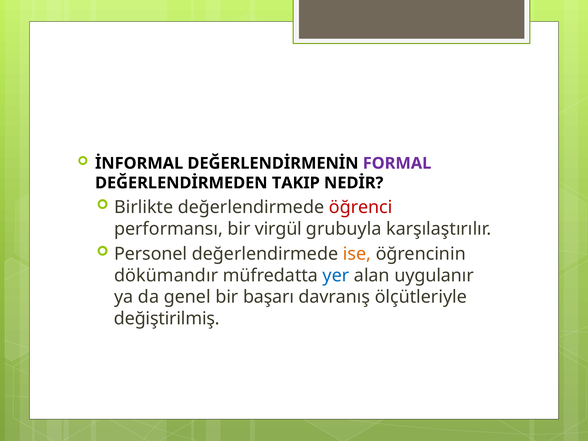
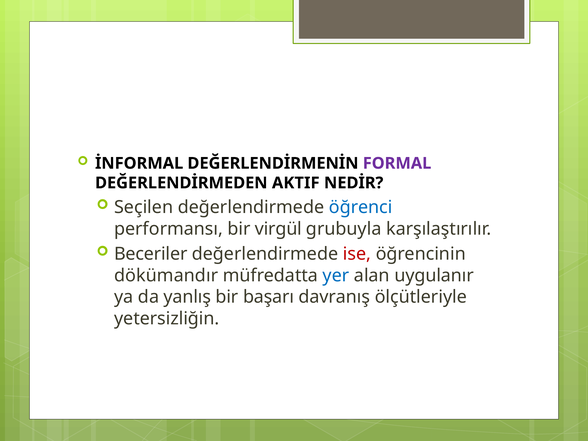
TAKIP: TAKIP -> AKTIF (296, 183)
Birlikte: Birlikte -> Seçilen (144, 207)
öğrenci colour: red -> blue (361, 207)
Personel: Personel -> Beceriler (151, 254)
ise colour: orange -> red (357, 254)
genel: genel -> yanlış (187, 297)
değiştirilmiş: değiştirilmiş -> yetersizliğin (167, 319)
